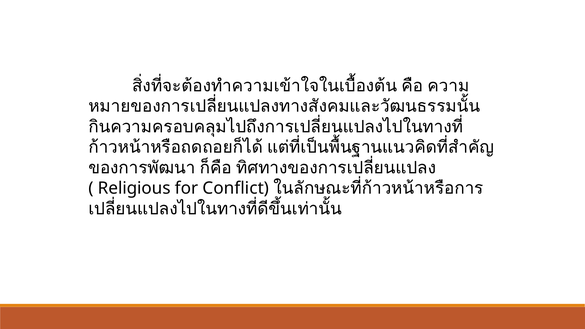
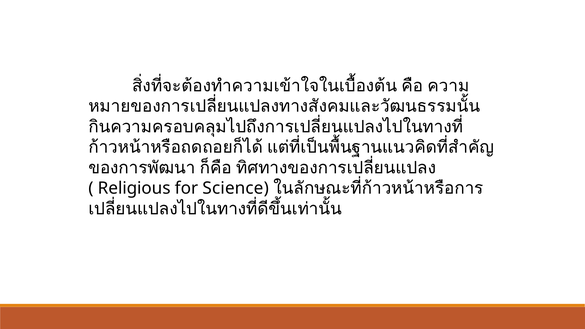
Conflict: Conflict -> Science (236, 188)
